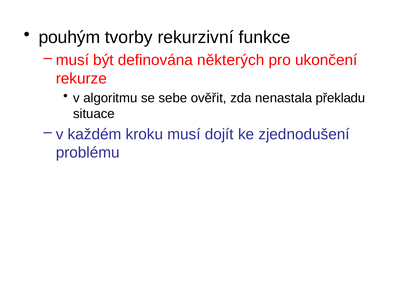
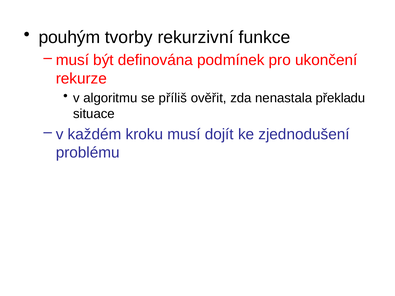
některých: některých -> podmínek (231, 60)
sebe: sebe -> příliš (173, 98)
